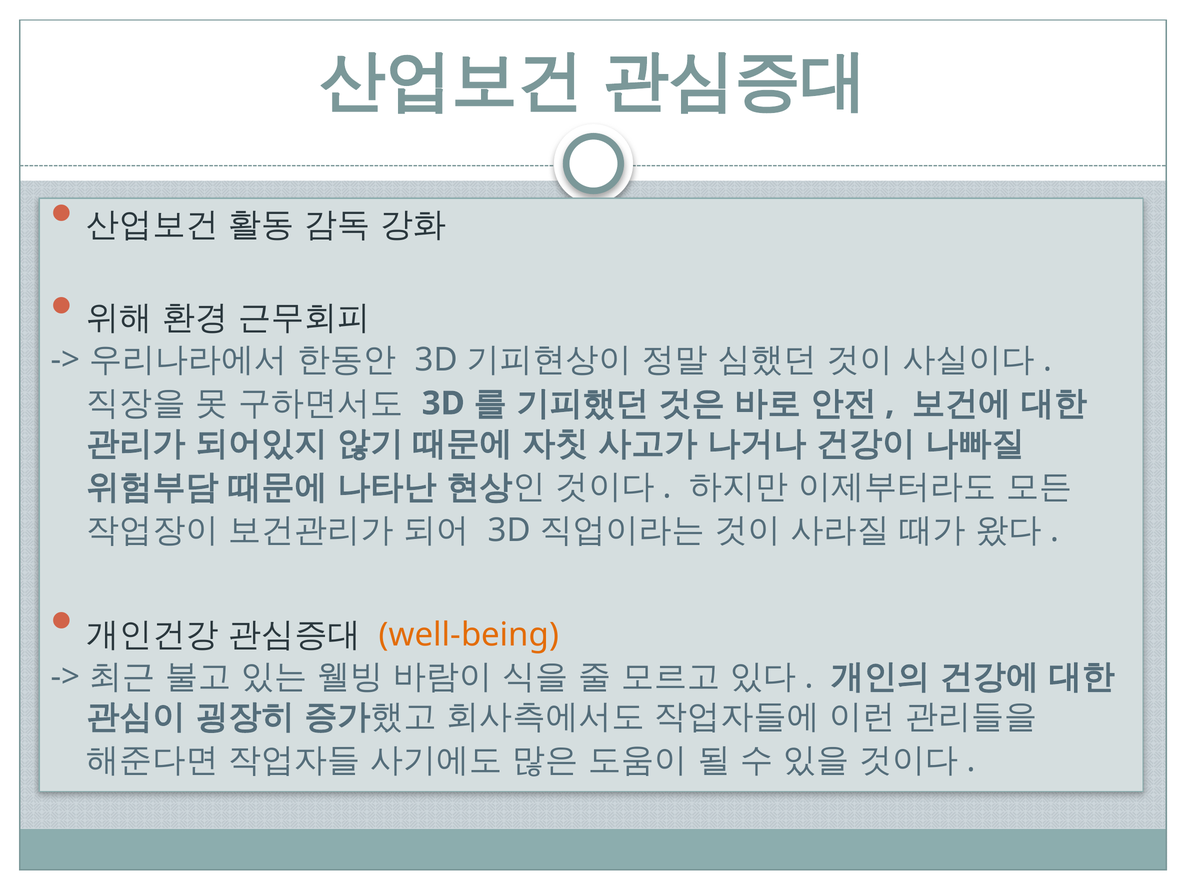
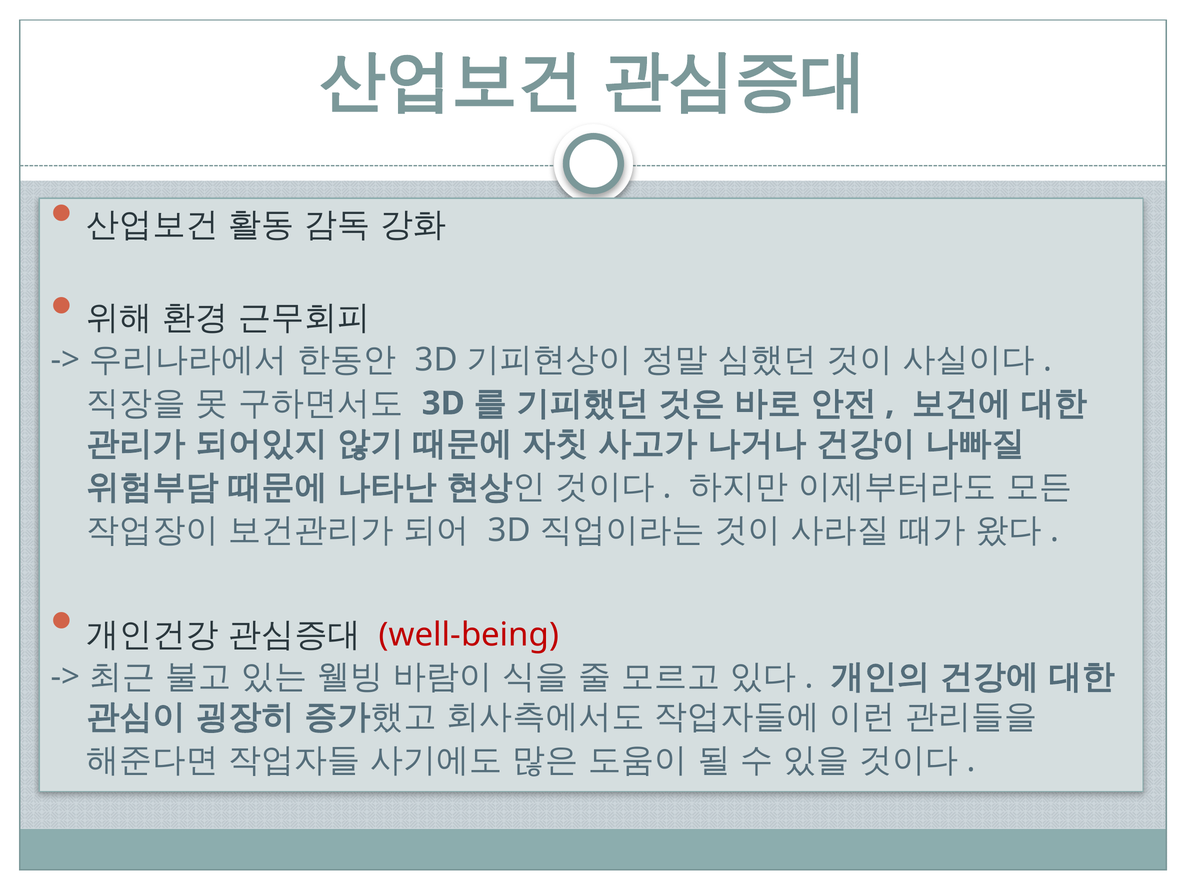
well-being colour: orange -> red (469, 635)
